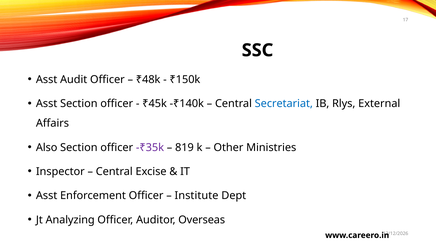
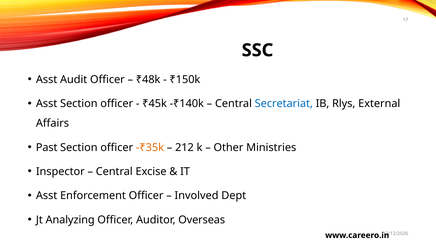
Also: Also -> Past (47, 148)
-₹35k colour: purple -> orange (150, 148)
819: 819 -> 212 (184, 148)
Institute: Institute -> Involved (197, 196)
